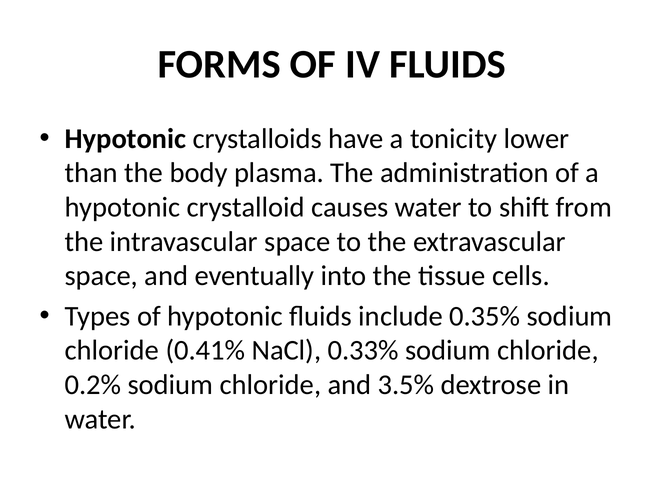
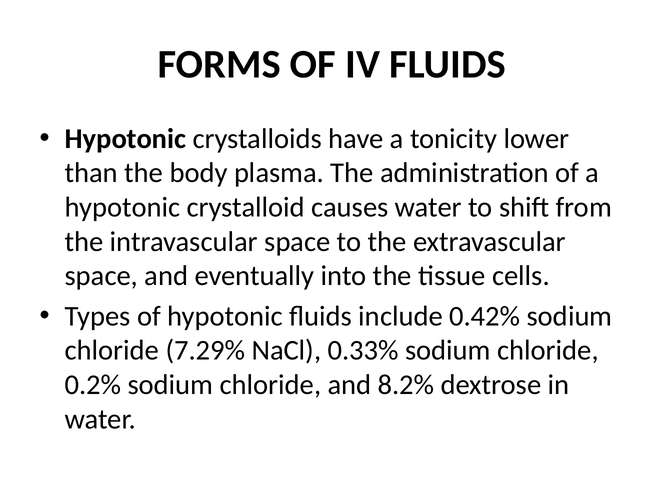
0.35%: 0.35% -> 0.42% (485, 316)
0.41%: 0.41% -> 7.29% (205, 351)
3.5%: 3.5% -> 8.2% (406, 385)
